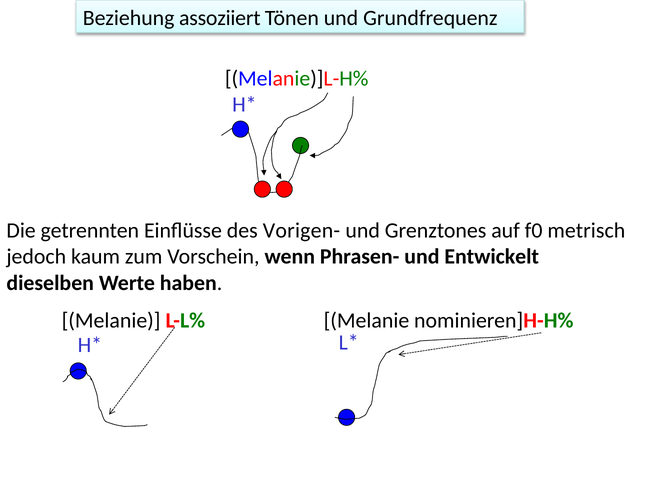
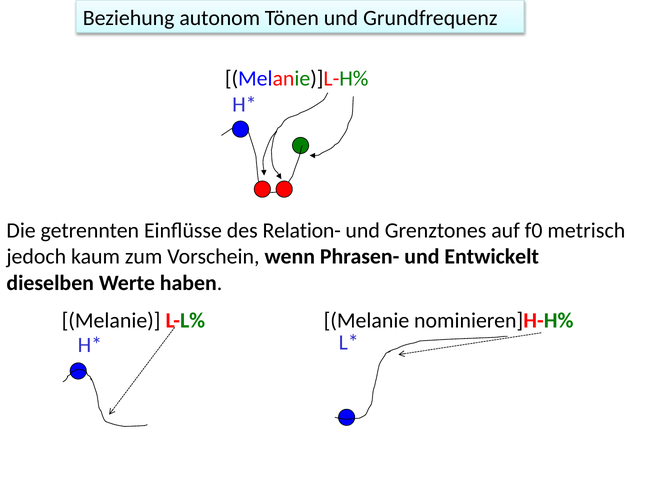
assoziiert: assoziiert -> autonom (220, 18)
Vorigen-: Vorigen- -> Relation- (302, 231)
